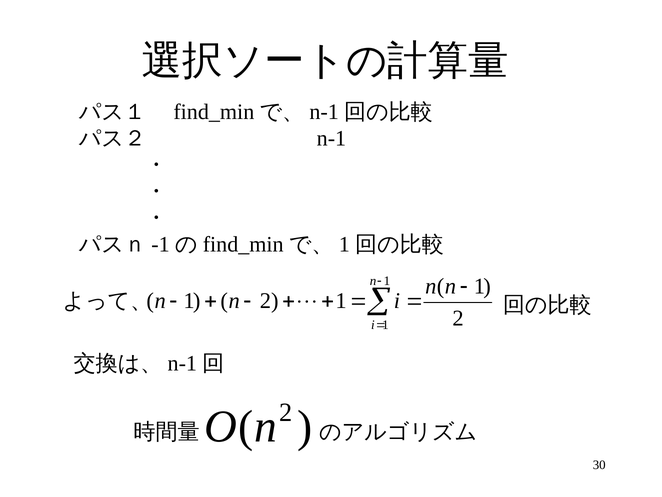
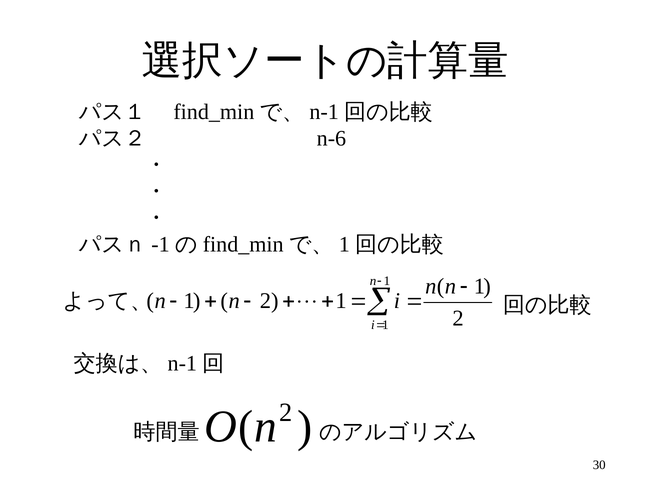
n-1: n-1 -> n-6 (331, 138)
